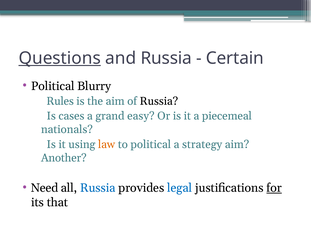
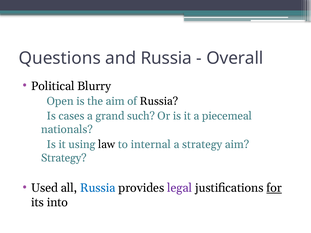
Questions underline: present -> none (60, 58)
Certain: Certain -> Overall (235, 58)
Rules: Rules -> Open (60, 101)
easy: easy -> such (141, 116)
law colour: orange -> black (107, 144)
to political: political -> internal (151, 144)
Another: Another -> Strategy (64, 158)
Need: Need -> Used (45, 188)
legal colour: blue -> purple (180, 188)
that: that -> into (57, 203)
